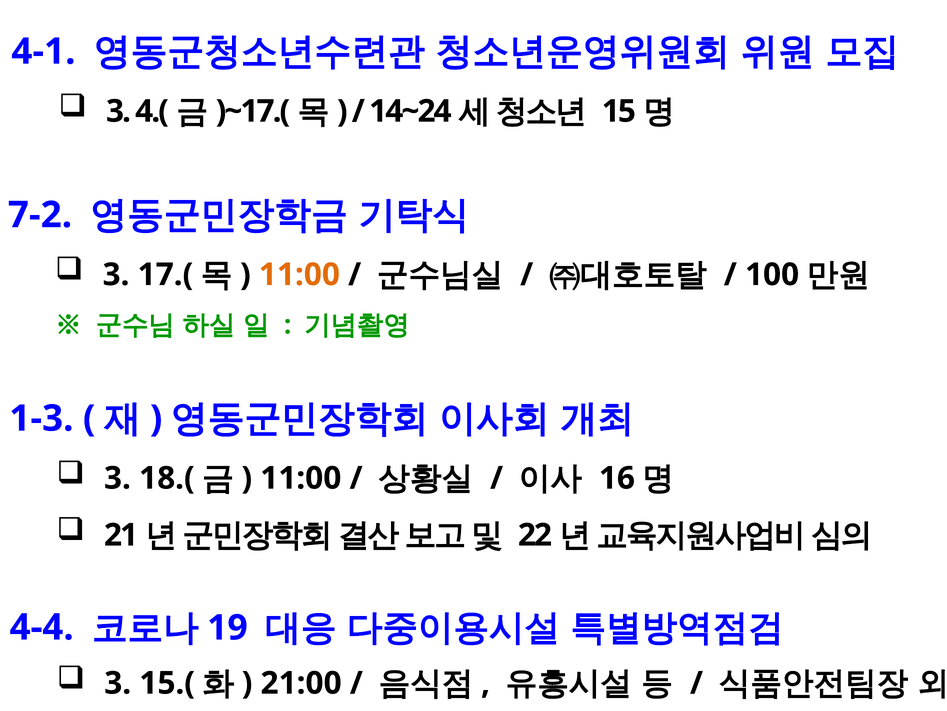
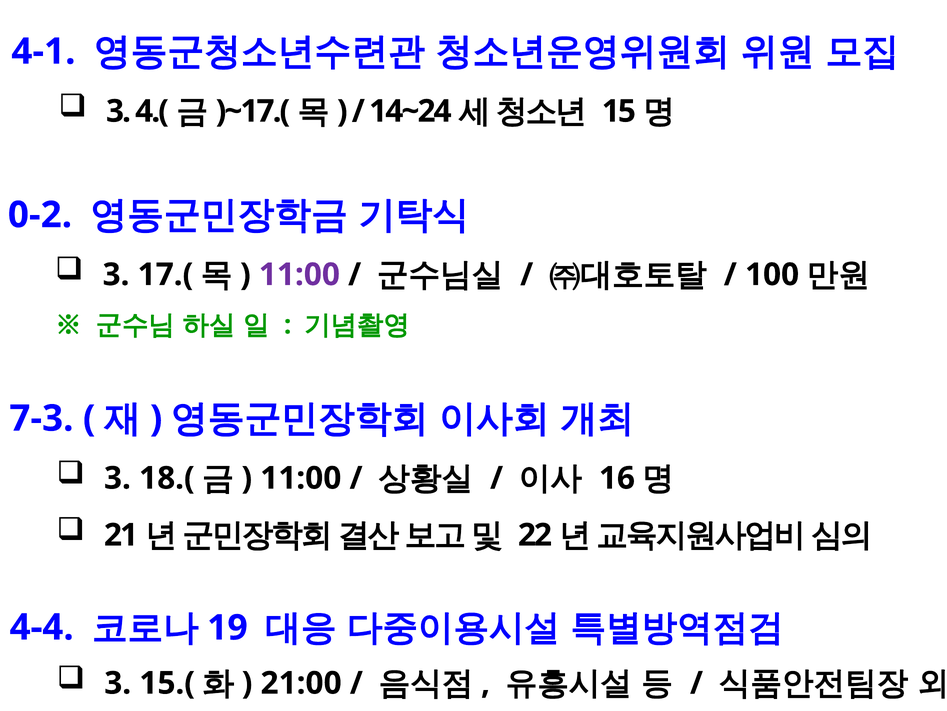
7-2: 7-2 -> 0-2 (40, 215)
11:00 colour: orange -> purple (299, 274)
1-3: 1-3 -> 7-3 (41, 418)
